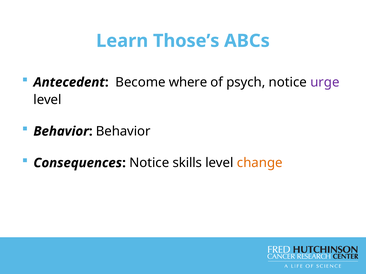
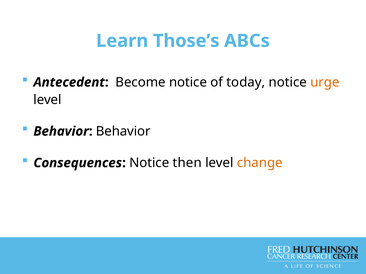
Become where: where -> notice (188, 82)
psych: psych -> today (246, 82)
urge colour: purple -> orange (325, 82)
skills: skills -> then (187, 163)
